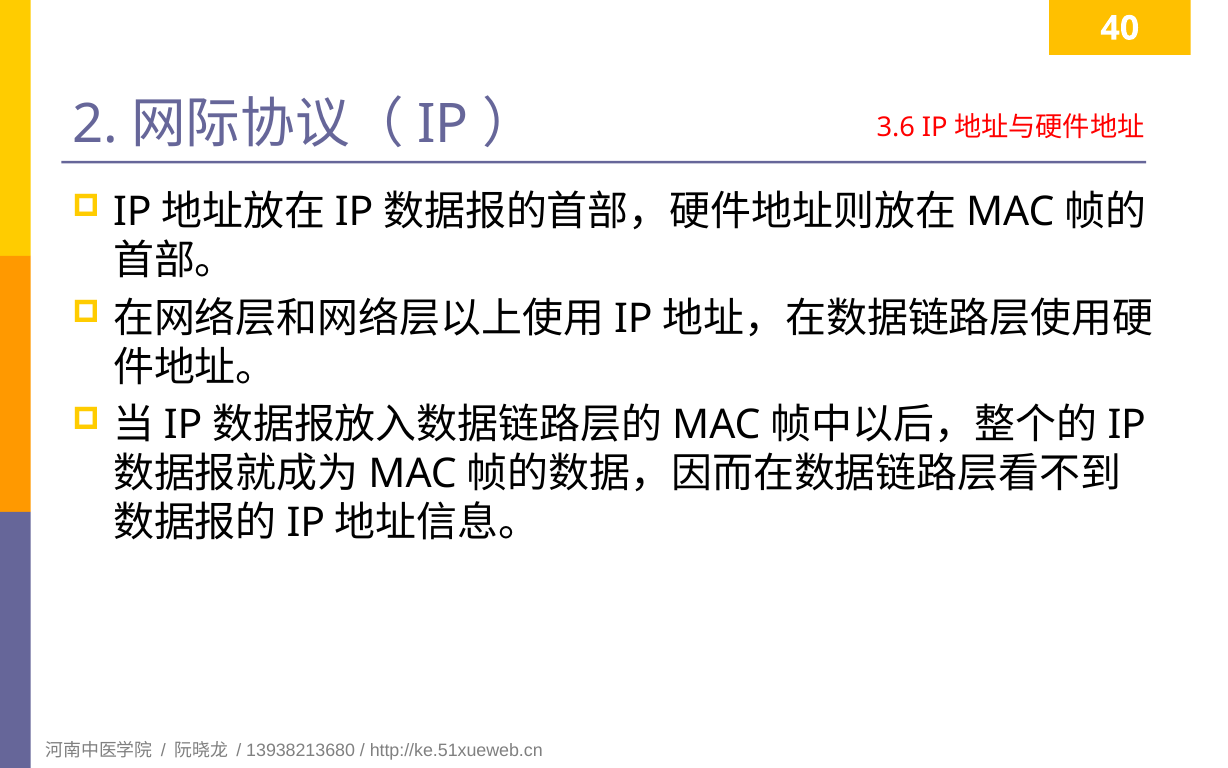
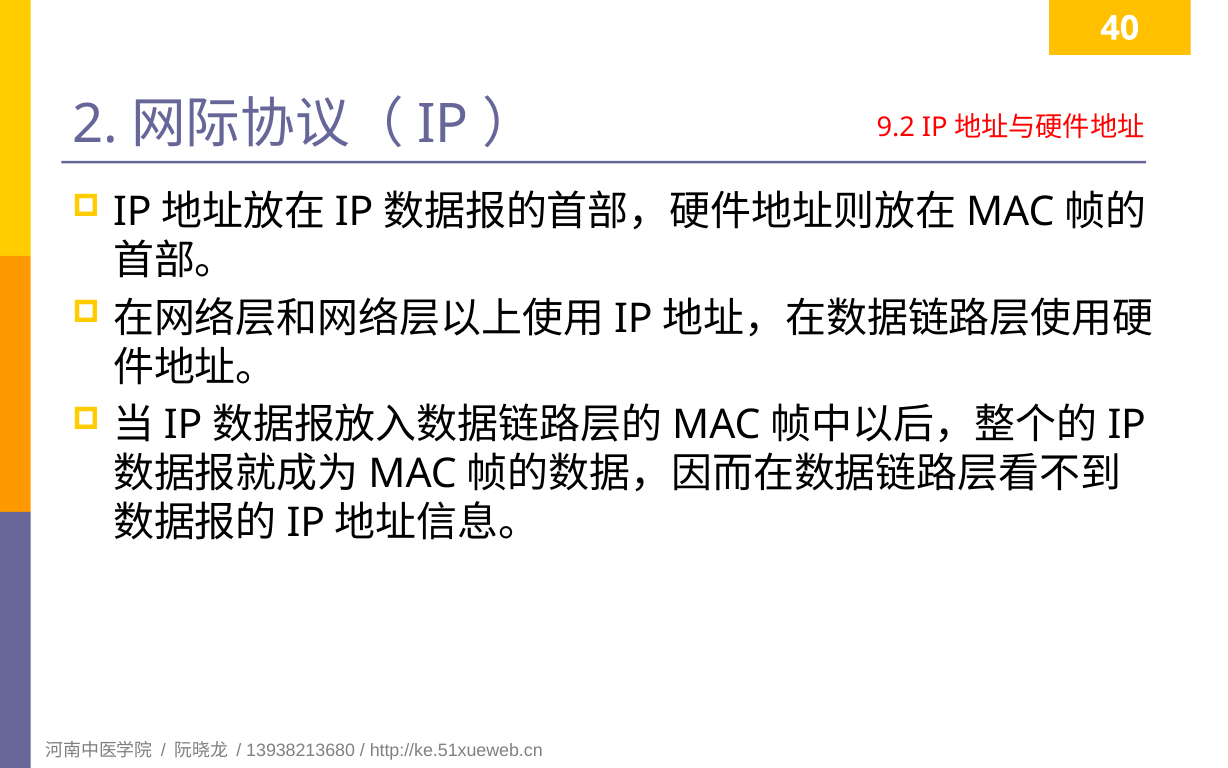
3.6: 3.6 -> 9.2 (896, 127)
